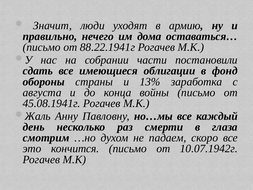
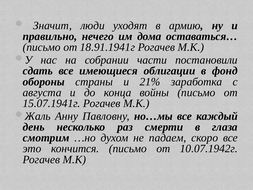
88.22.1941г: 88.22.1941г -> 18.91.1941г (107, 47)
13%: 13% -> 21% (150, 82)
45.08.1941г: 45.08.1941г -> 15.07.1941г (52, 103)
